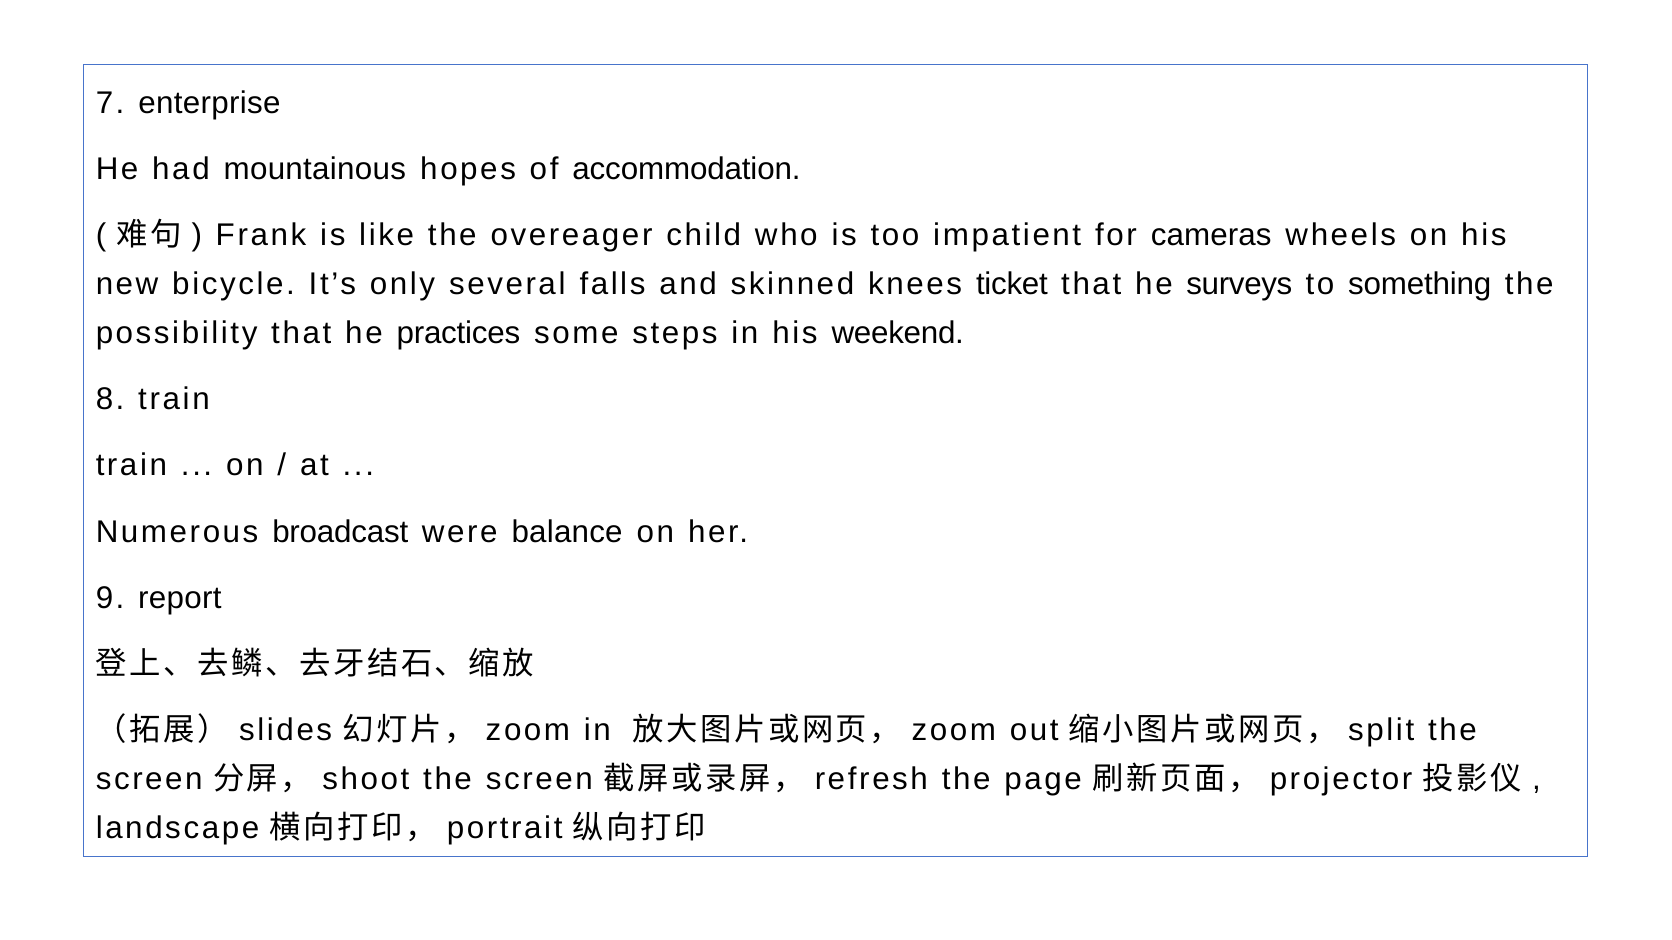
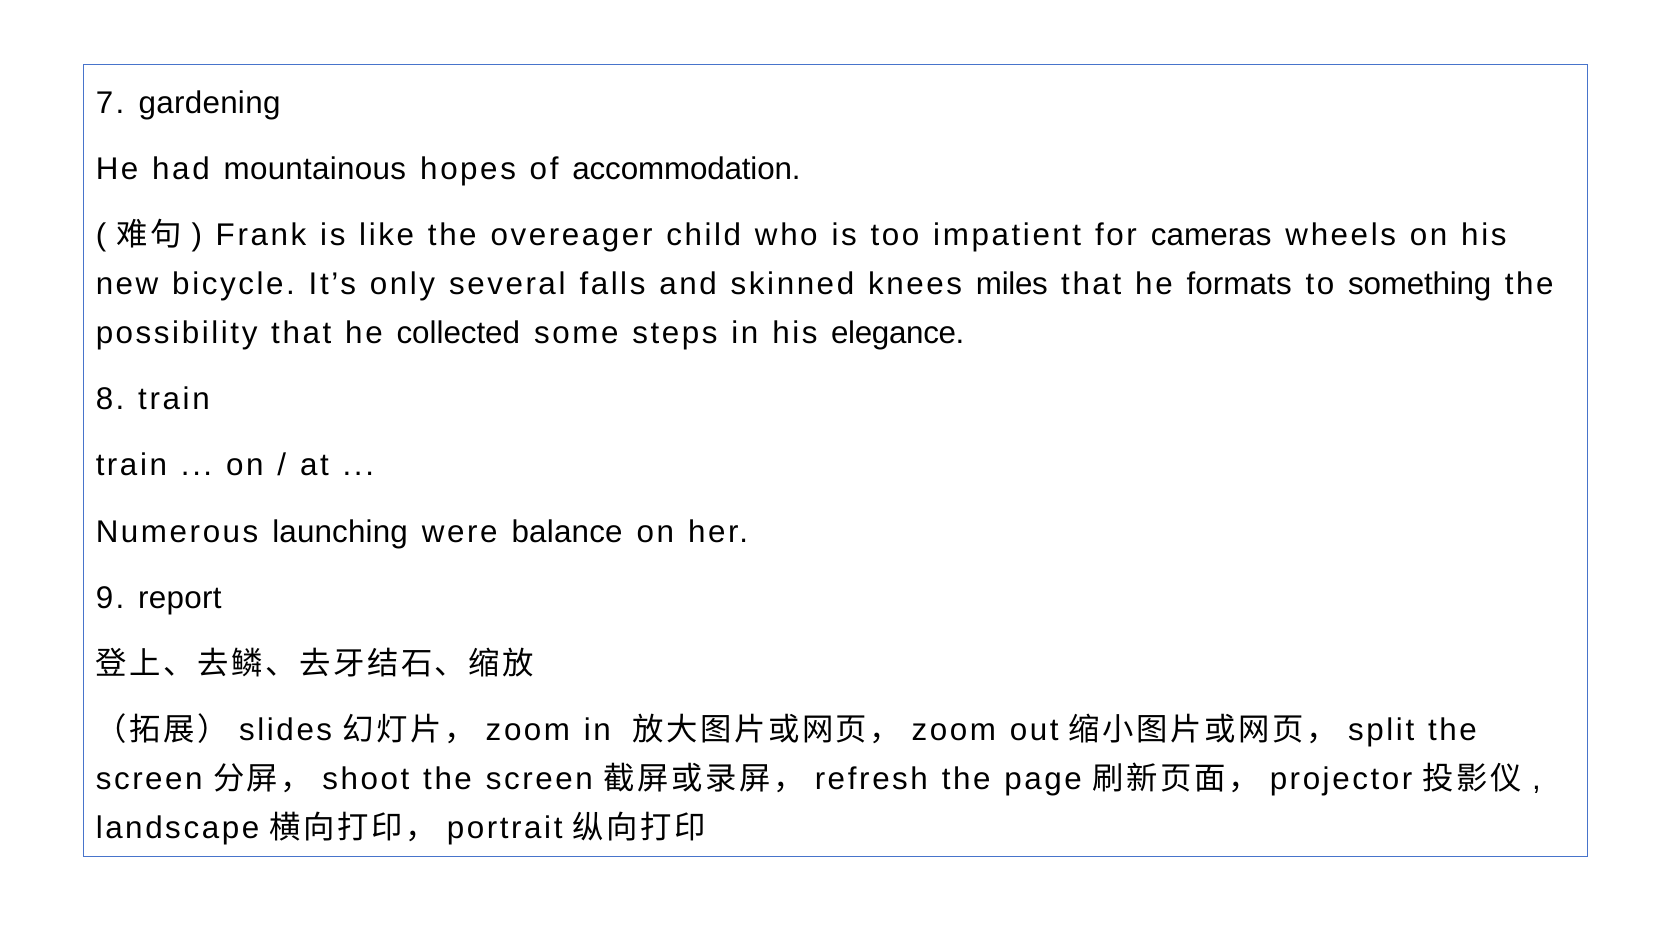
enterprise: enterprise -> gardening (209, 103)
ticket: ticket -> miles (1012, 284)
surveys: surveys -> formats (1239, 284)
practices: practices -> collected (458, 333)
weekend: weekend -> elegance (898, 333)
broadcast: broadcast -> launching (340, 532)
